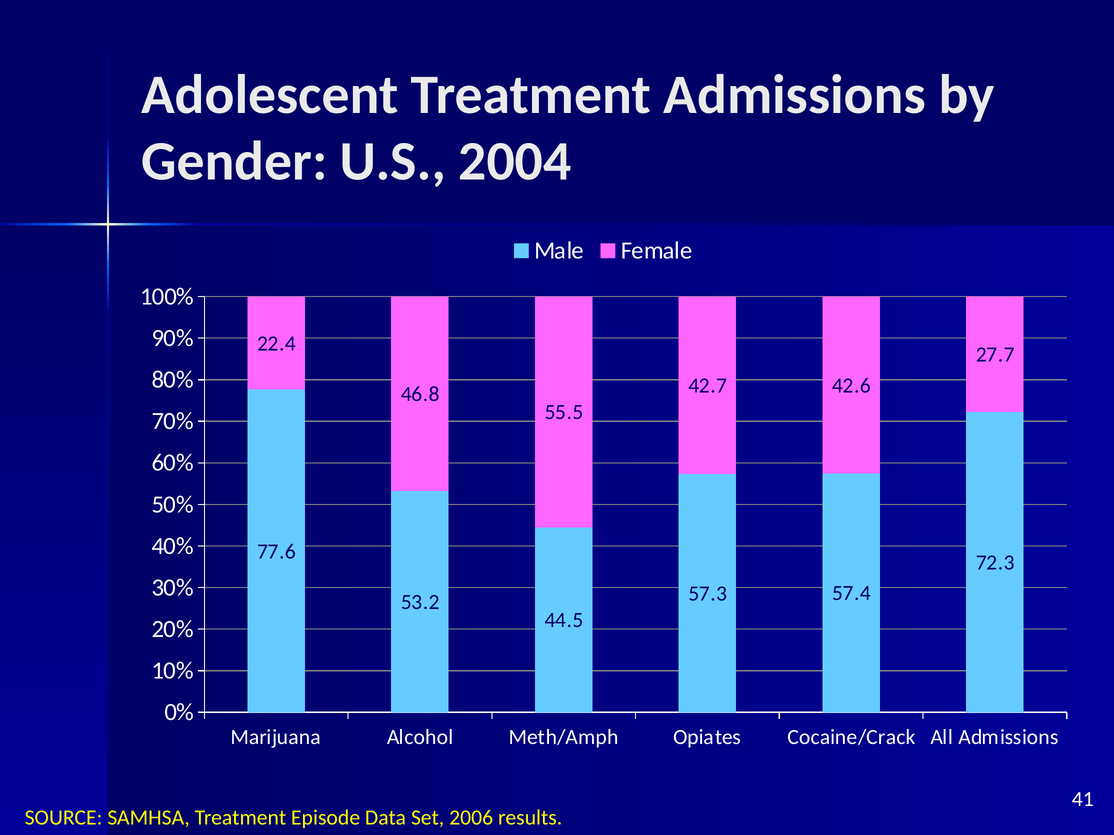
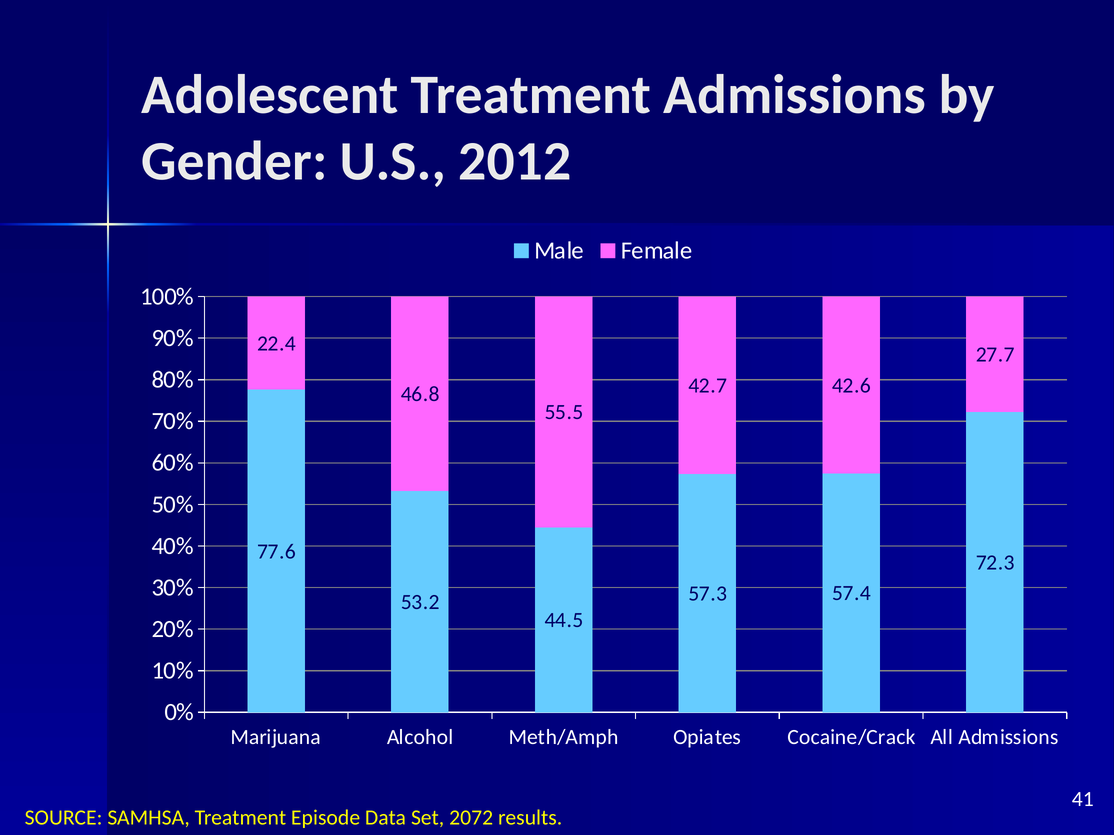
2004: 2004 -> 2012 (515, 162)
2006: 2006 -> 2072 (471, 818)
